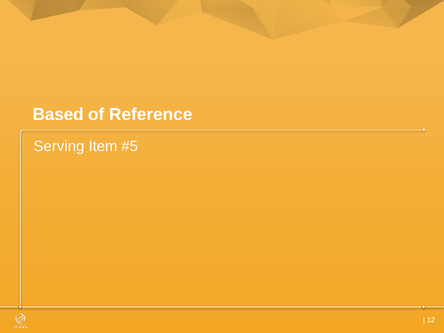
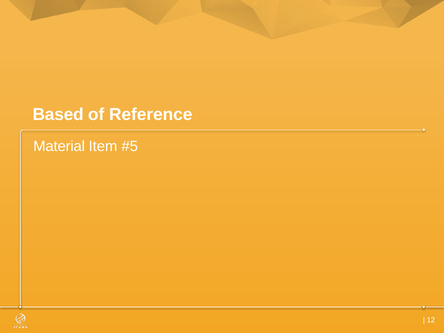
Serving: Serving -> Material (59, 146)
